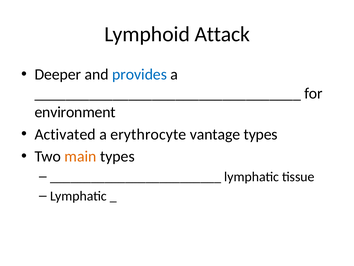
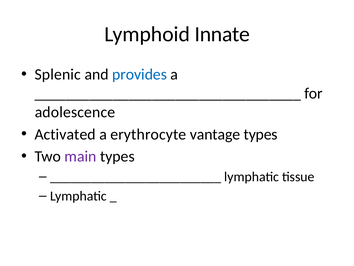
Attack: Attack -> Innate (222, 34)
Deeper: Deeper -> Splenic (58, 74)
environment: environment -> adolescence (75, 112)
main colour: orange -> purple (80, 156)
